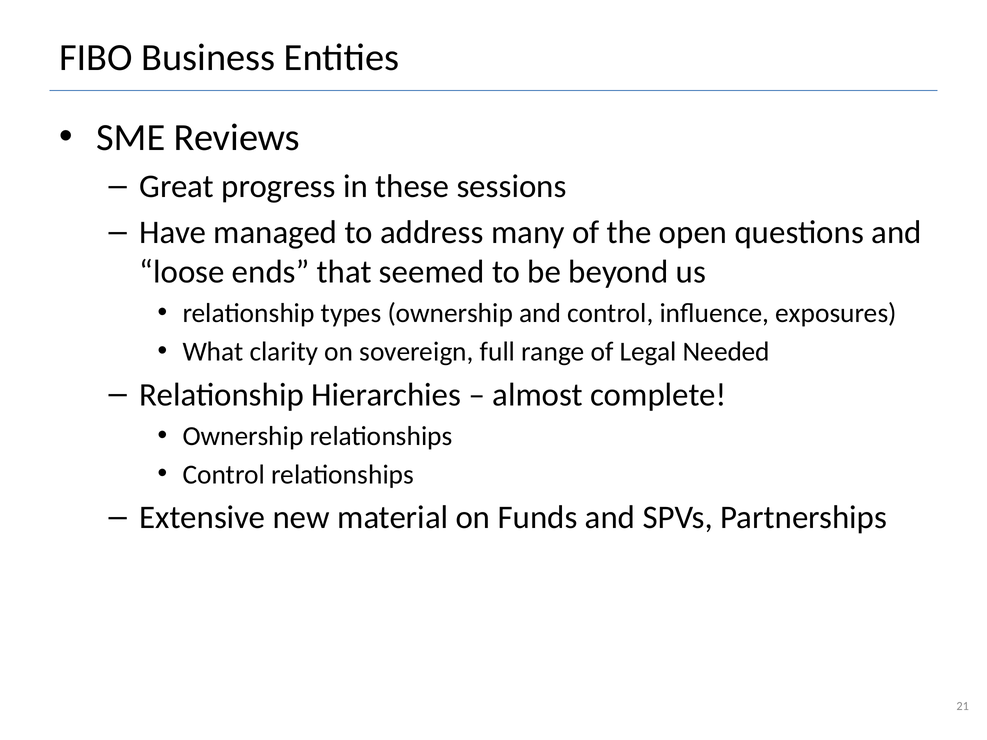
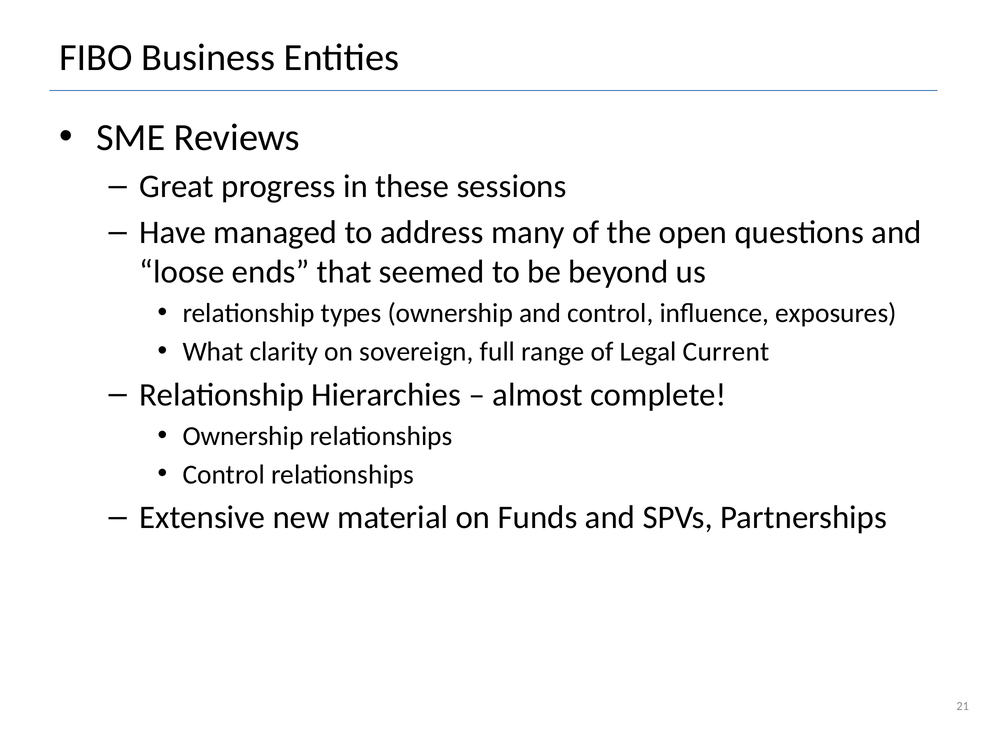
Needed: Needed -> Current (726, 352)
